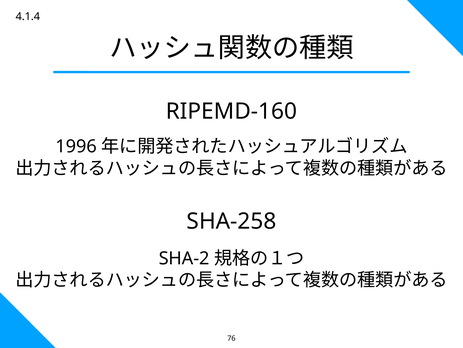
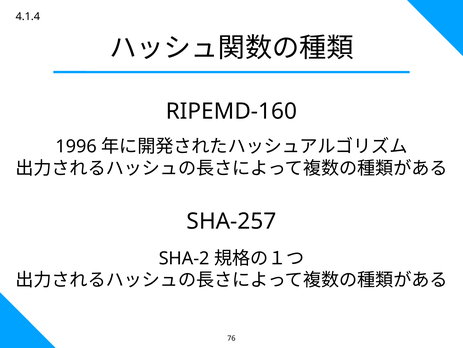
SHA-258: SHA-258 -> SHA-257 (231, 221)
